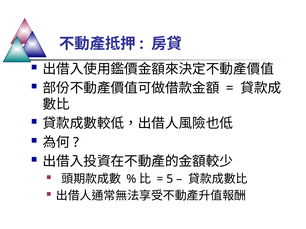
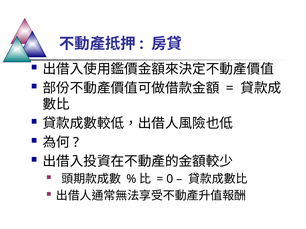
5: 5 -> 0 (170, 179)
